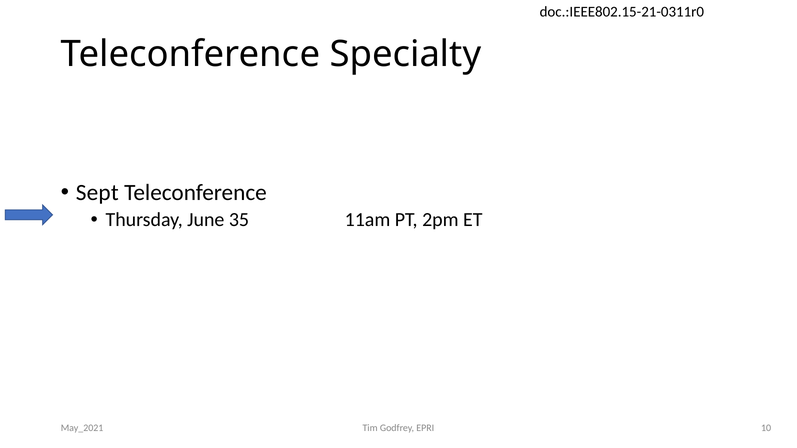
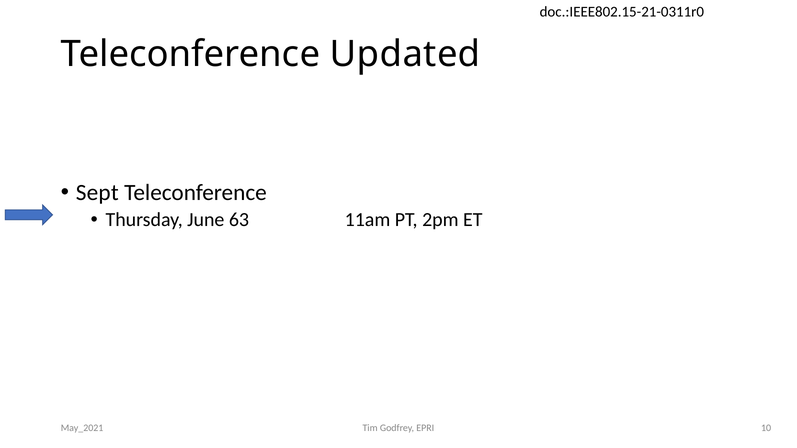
Specialty: Specialty -> Updated (405, 54)
35: 35 -> 63 (239, 220)
